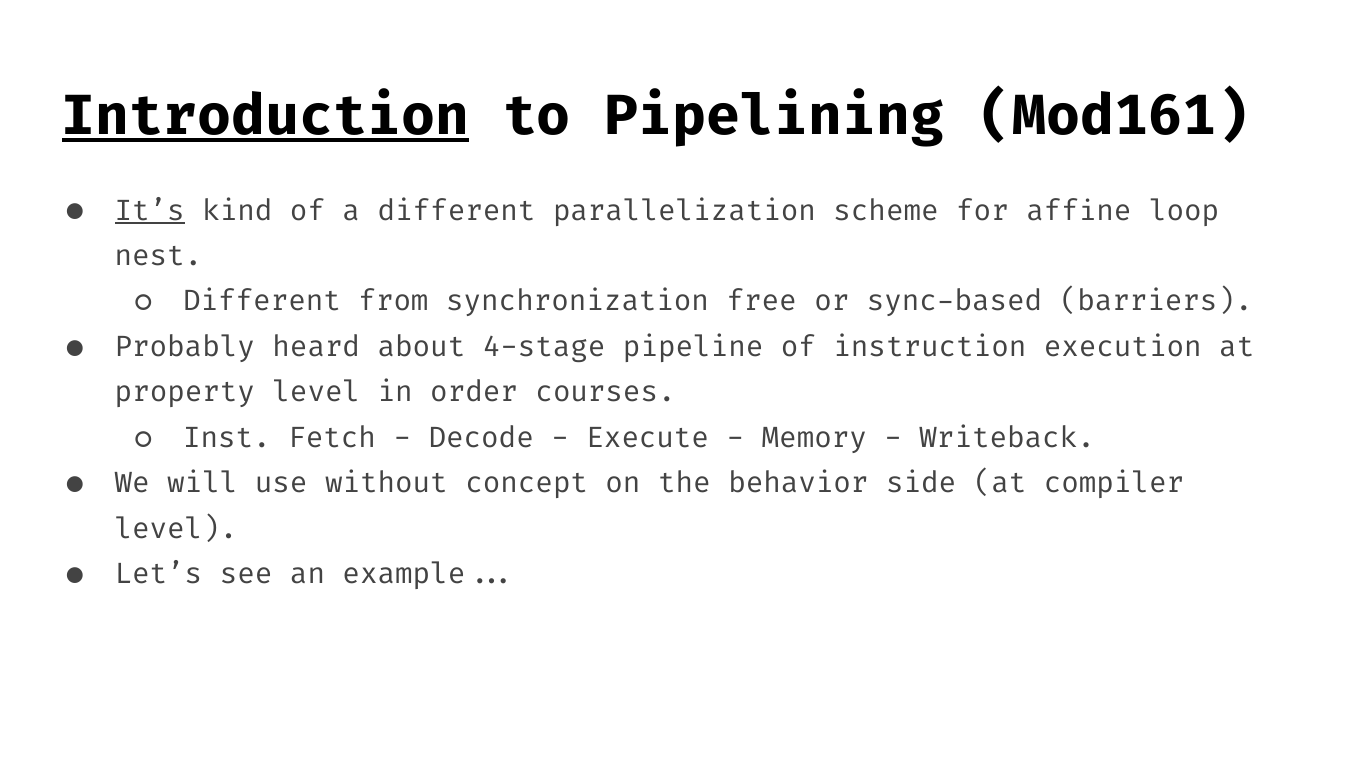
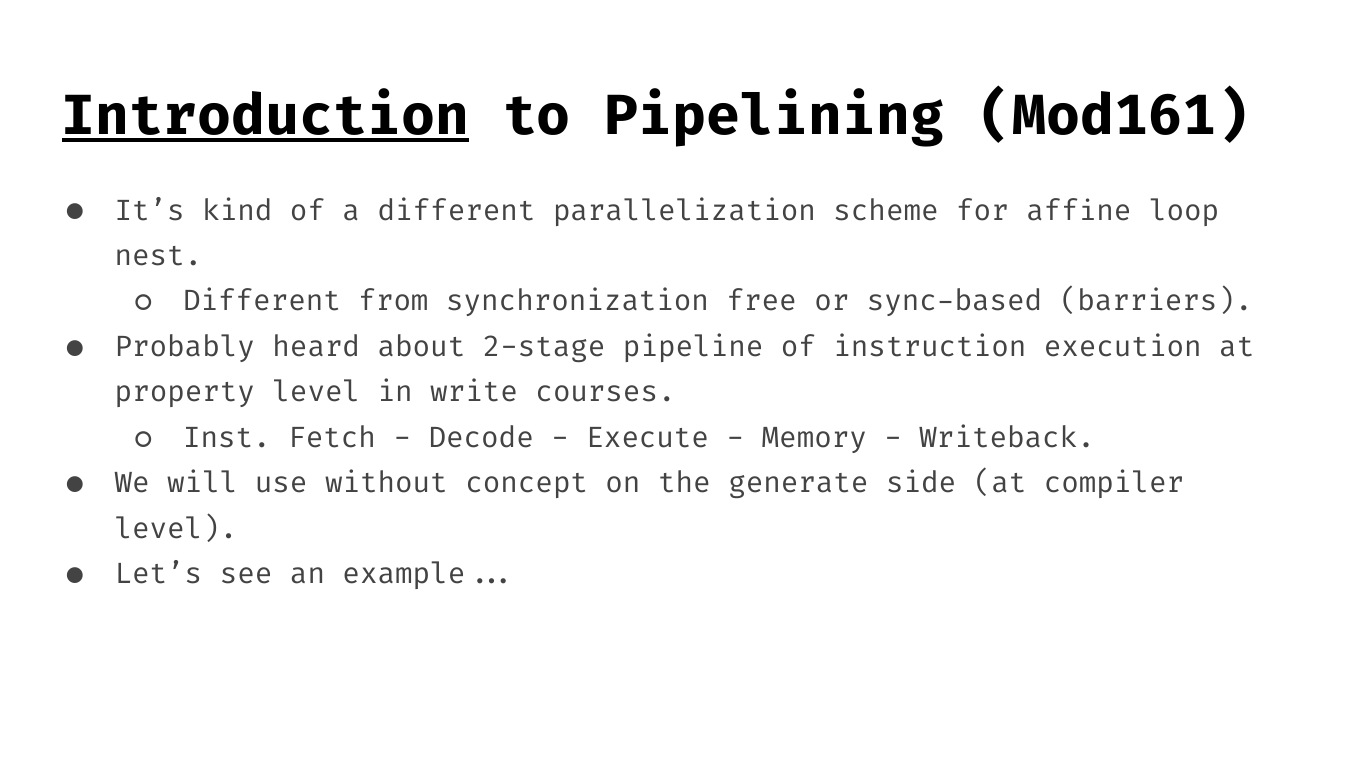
It’s underline: present -> none (150, 211)
4-stage: 4-stage -> 2-stage (544, 347)
order: order -> write (474, 392)
behavior: behavior -> generate (798, 483)
